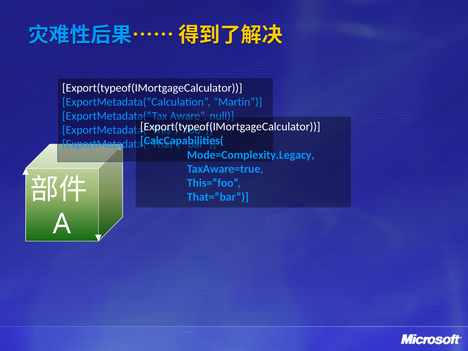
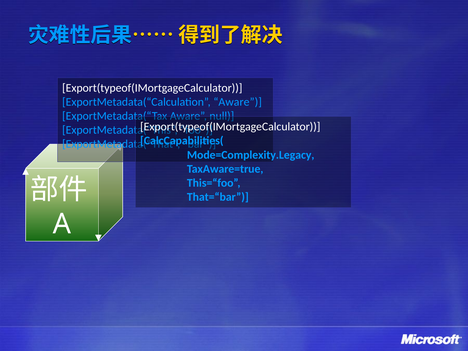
ExportMetadata(“Calculation Martin: Martin -> Aware (238, 102)
